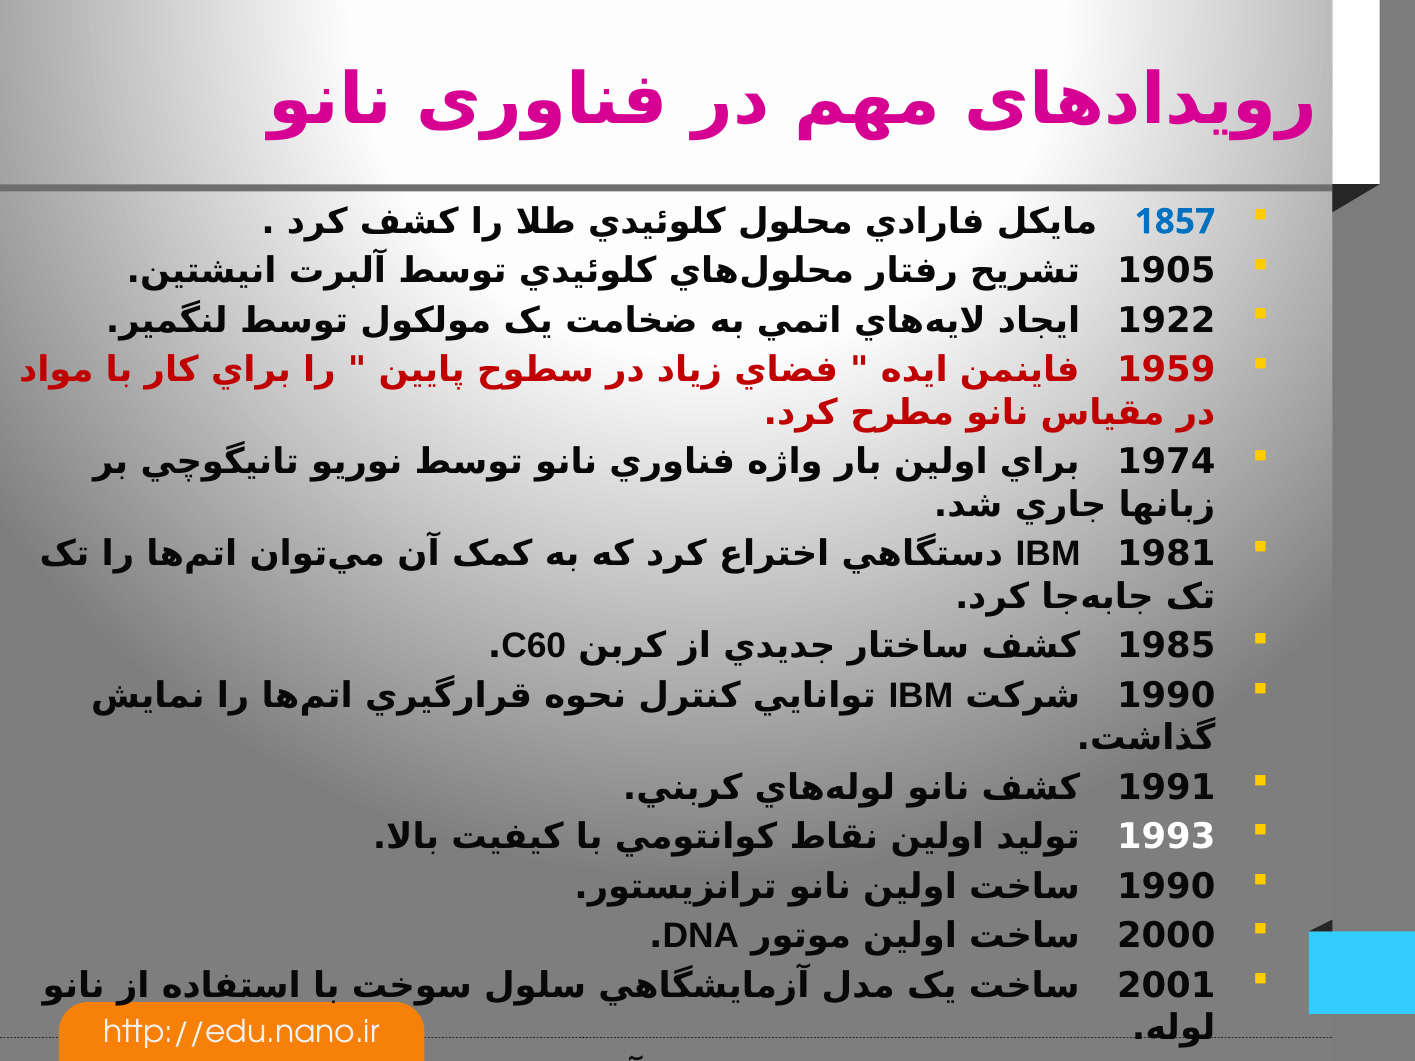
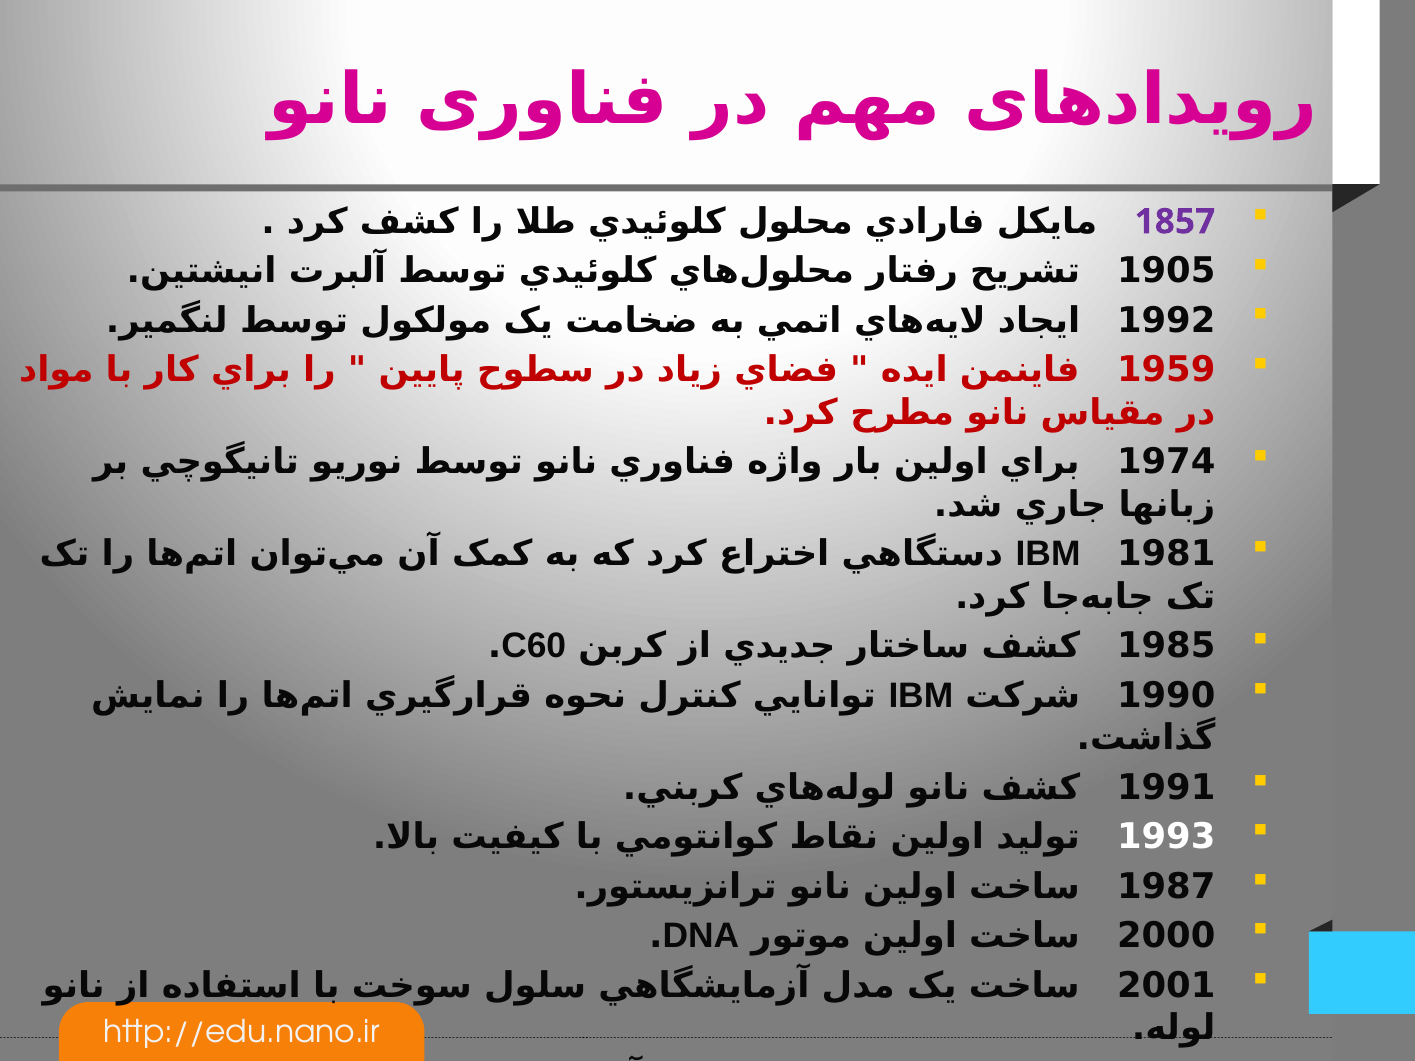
1857 colour: blue -> purple (1175, 222)
1922: 1922 -> 1992 (1166, 321)
1990: 1990 -> 1987 (1166, 887)
